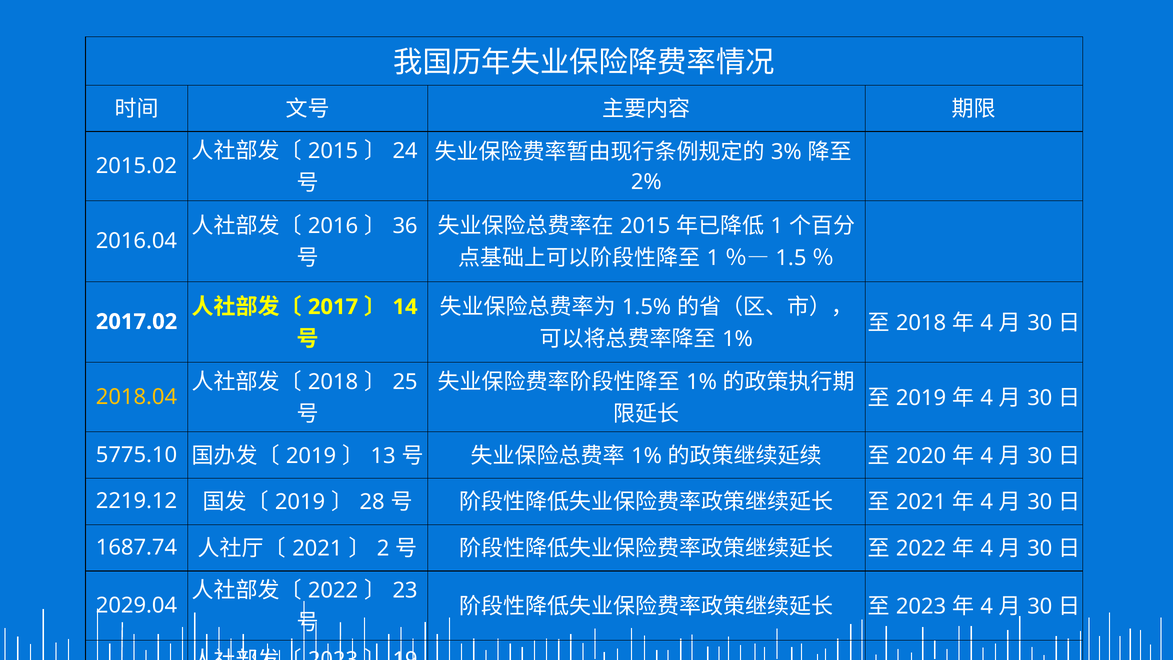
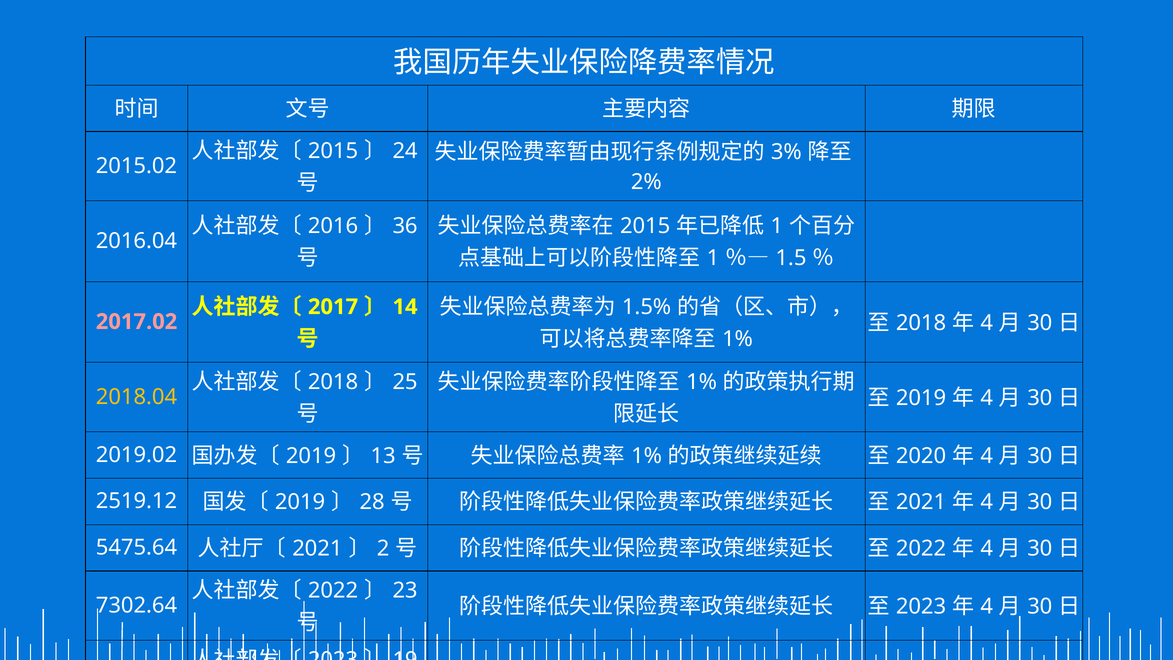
2017.02 colour: white -> pink (137, 322)
5775.10: 5775.10 -> 2019.02 (136, 455)
2219.12: 2219.12 -> 2519.12 (136, 501)
1687.74: 1687.74 -> 5475.64 (136, 547)
2029.04: 2029.04 -> 7302.64 (136, 605)
